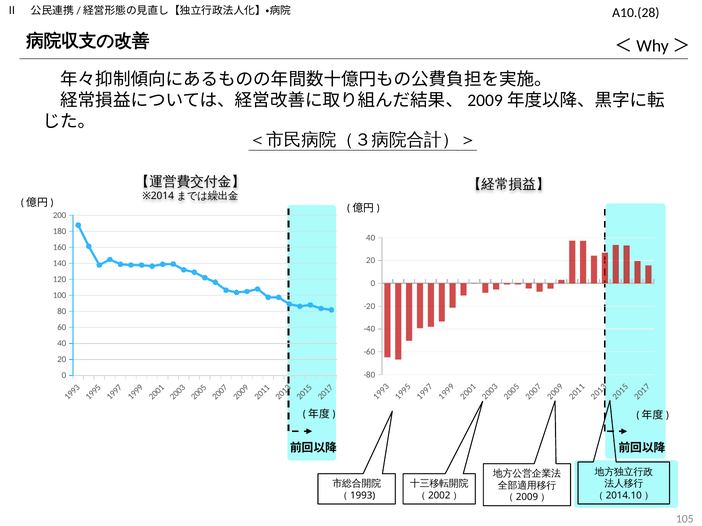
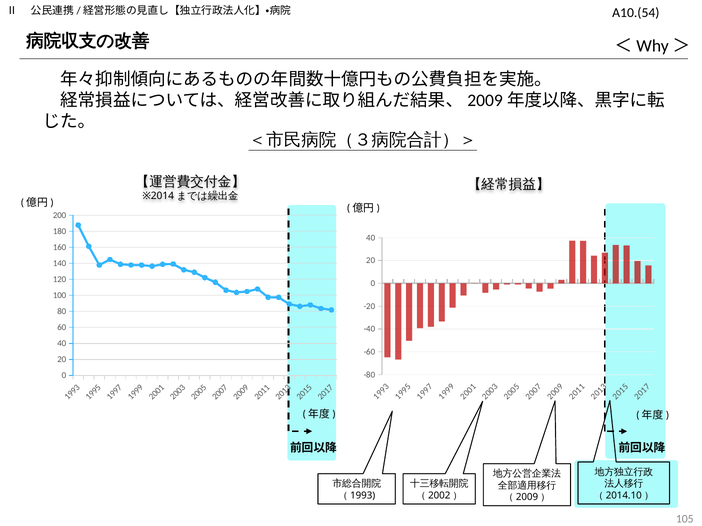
A10.(28: A10.(28 -> A10.(54 (636, 13)
